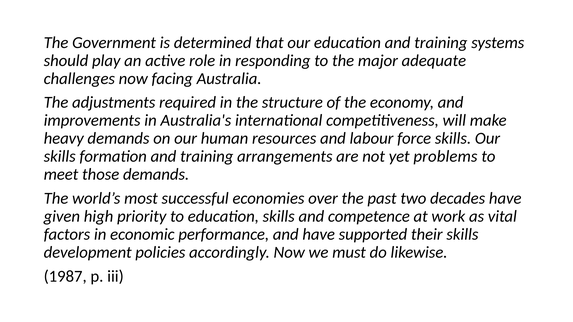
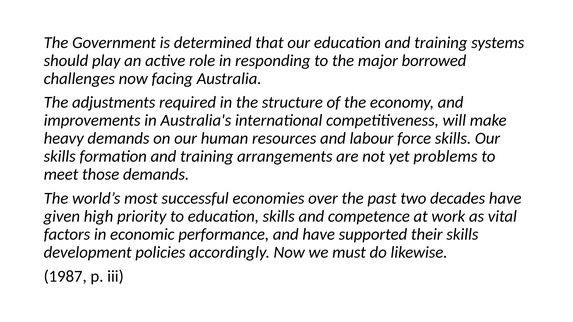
adequate: adequate -> borrowed (434, 61)
